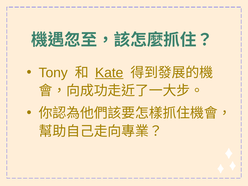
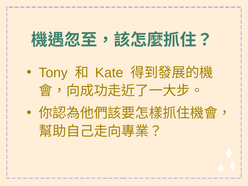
Kate underline: present -> none (109, 73)
